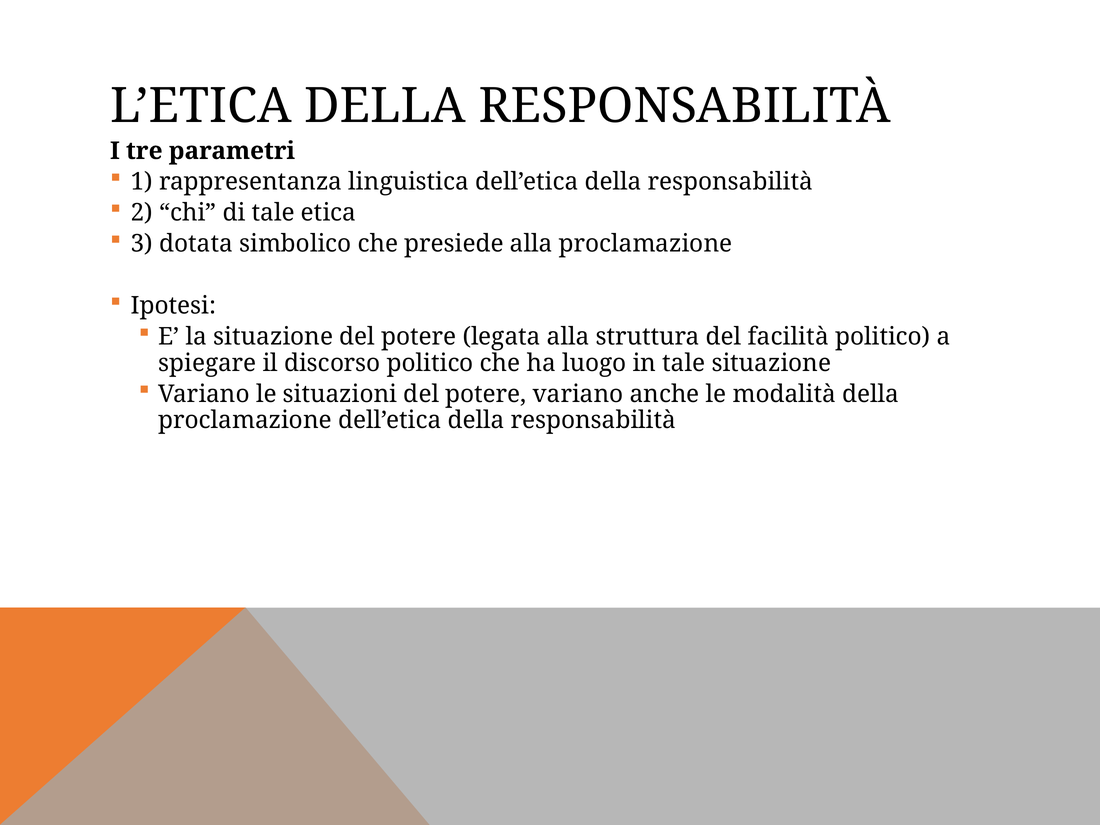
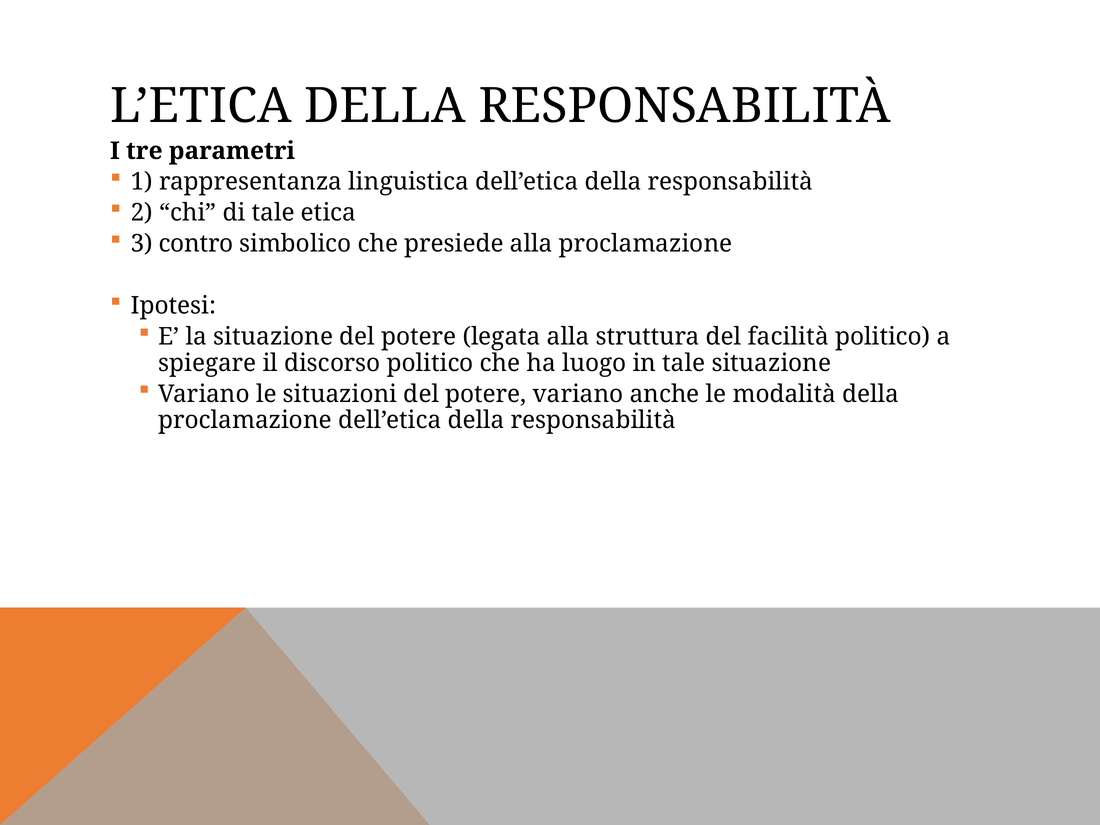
dotata: dotata -> contro (196, 244)
